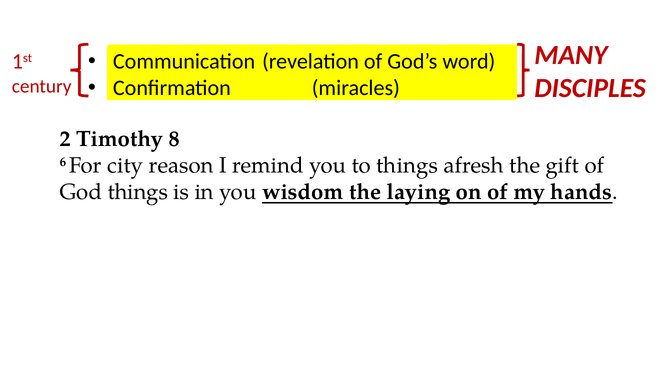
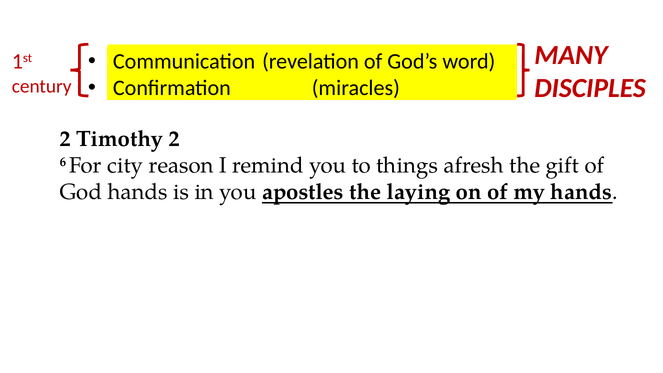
Timothy 8: 8 -> 2 (174, 139)
God things: things -> hands (138, 192)
wisdom: wisdom -> apostles (303, 192)
